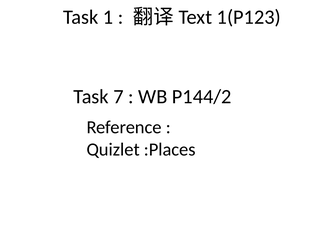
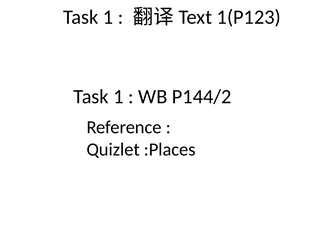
7: 7 -> 1 (118, 96)
